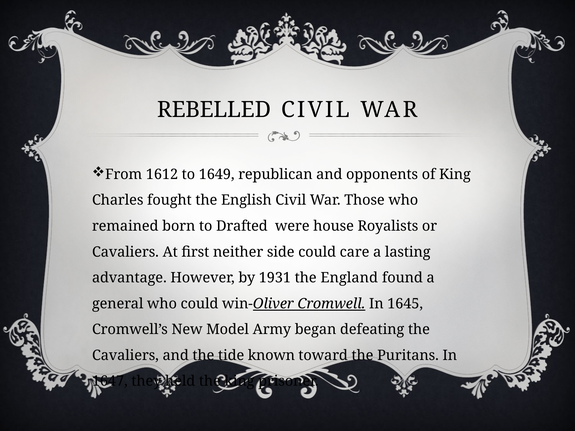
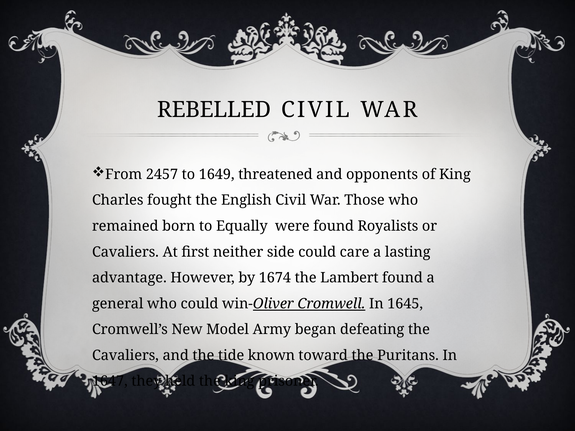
1612: 1612 -> 2457 (162, 174)
republican: republican -> threatened (275, 174)
Drafted: Drafted -> Equally (242, 226)
were house: house -> found (334, 226)
1931: 1931 -> 1674 (275, 278)
England: England -> Lambert (349, 278)
